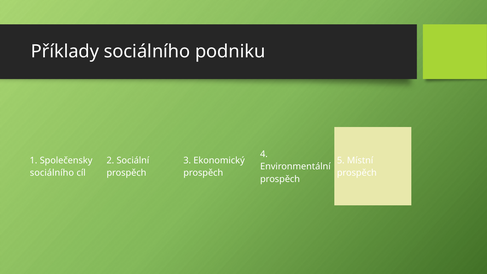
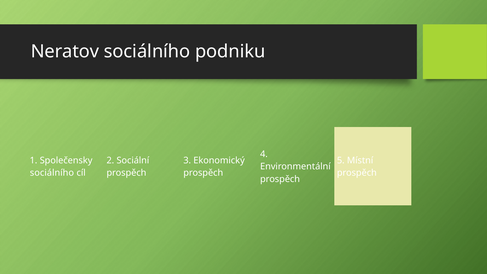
Příklady: Příklady -> Neratov (65, 52)
